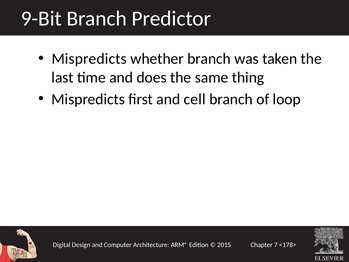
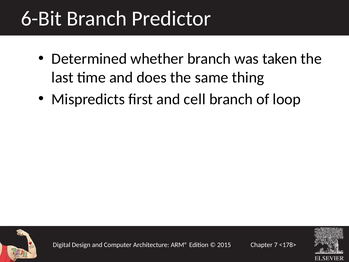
9-Bit: 9-Bit -> 6-Bit (41, 19)
Mispredicts: Mispredicts -> Determined (89, 59)
